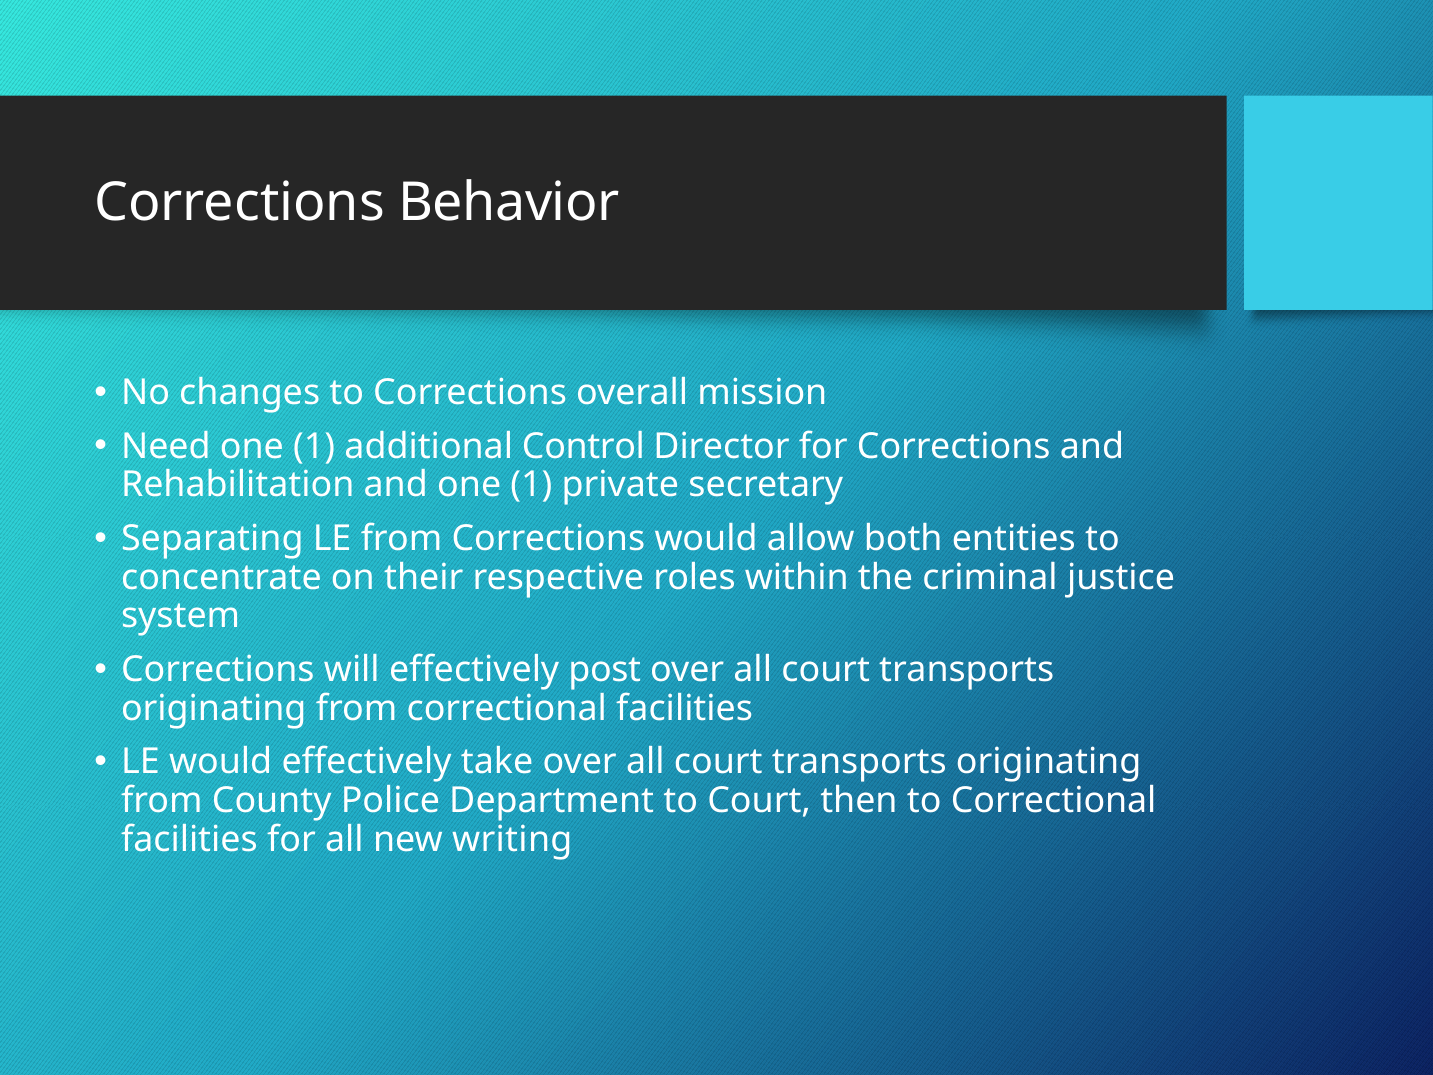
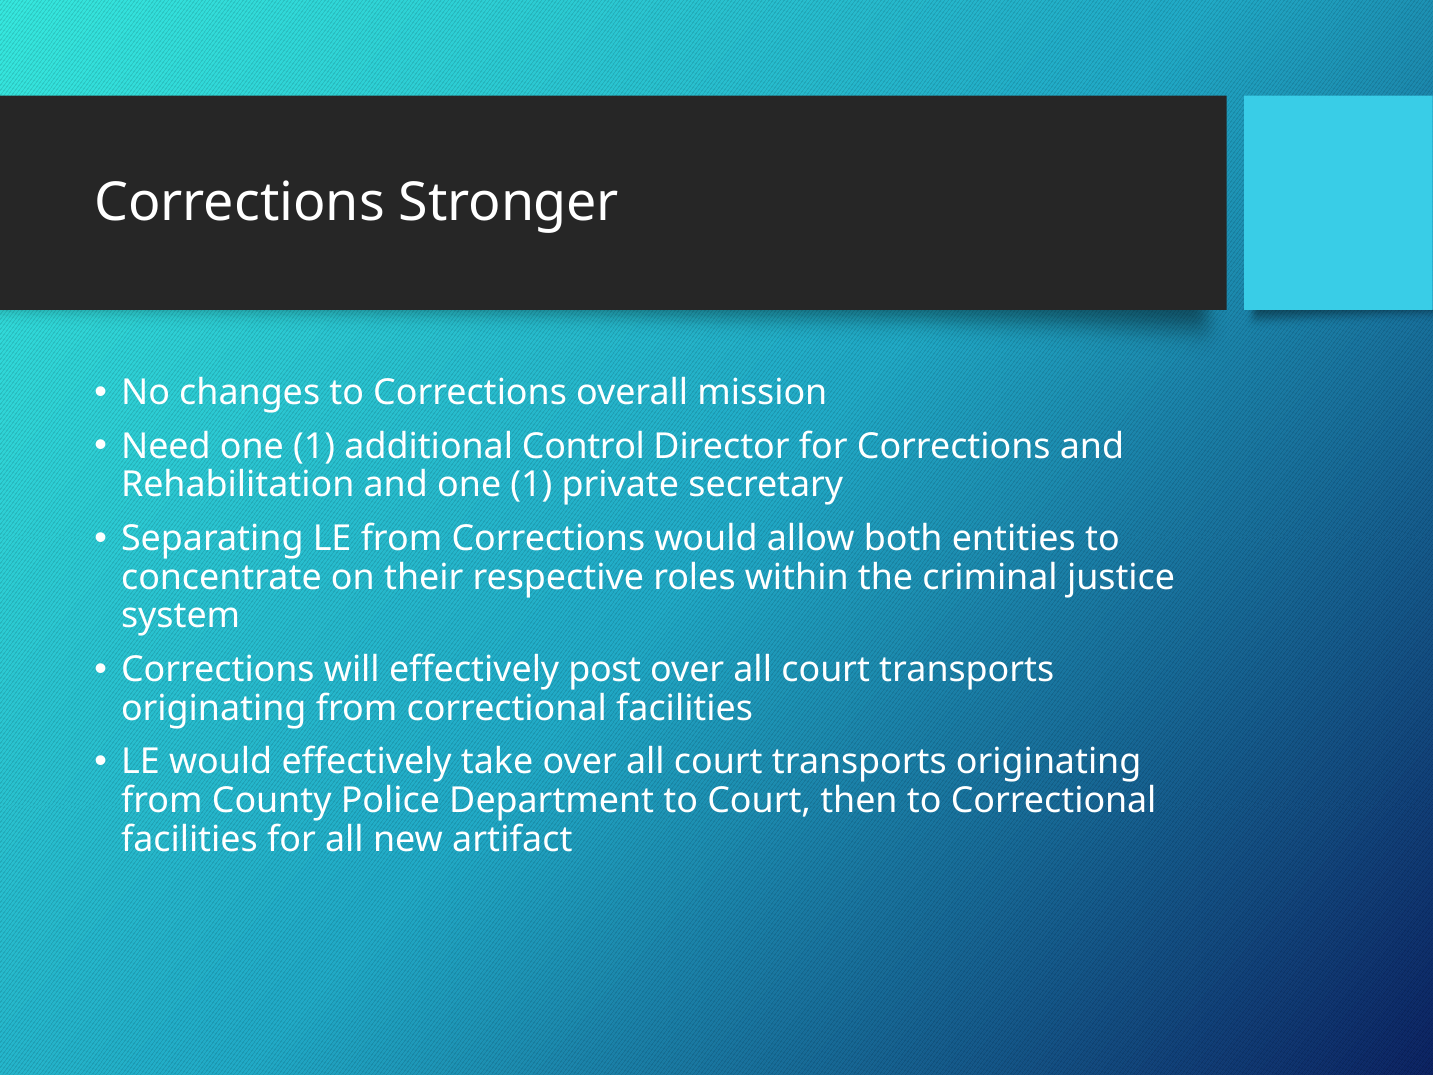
Behavior: Behavior -> Stronger (509, 202)
writing: writing -> artifact (512, 839)
